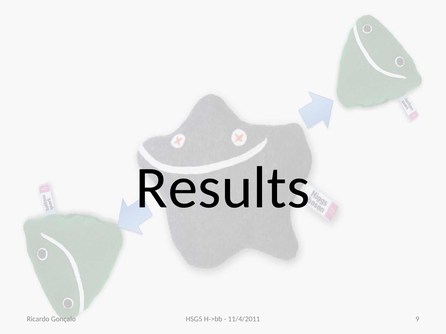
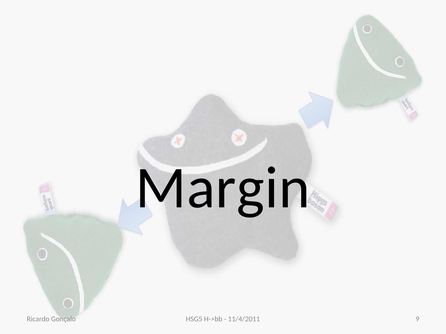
Results: Results -> Margin (223, 188)
